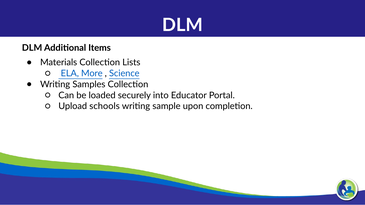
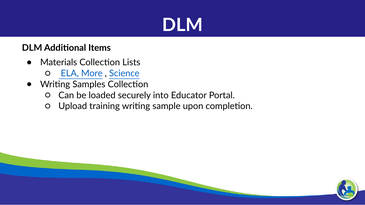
schools: schools -> training (105, 106)
